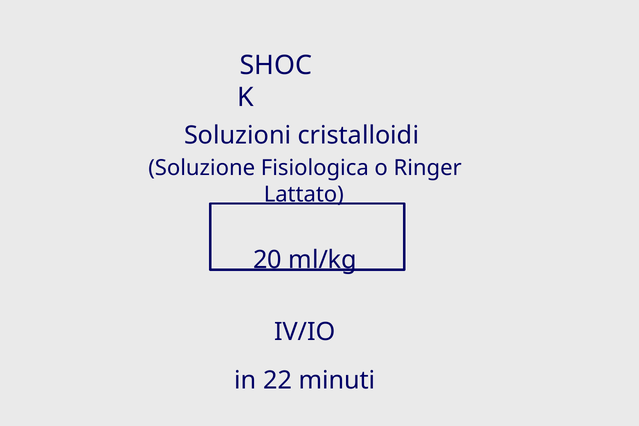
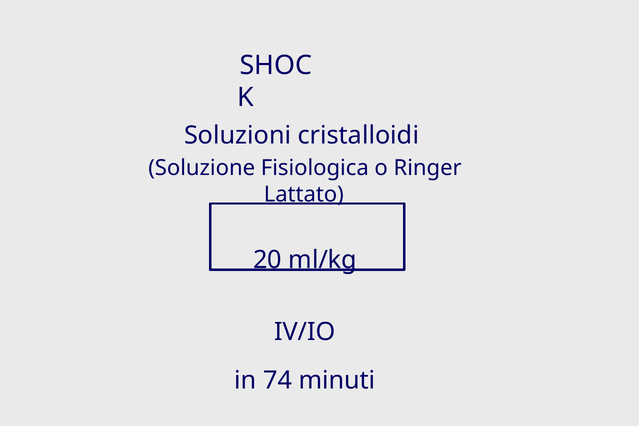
22: 22 -> 74 (278, 381)
